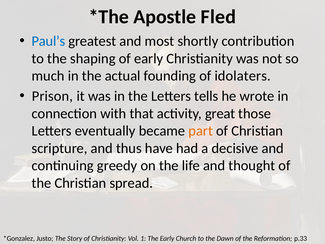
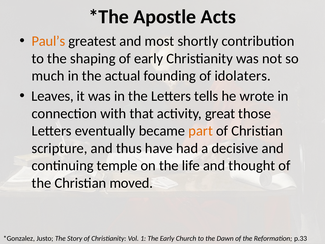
Fled: Fled -> Acts (218, 17)
Paul’s colour: blue -> orange (48, 41)
Prison: Prison -> Leaves (53, 96)
greedy: greedy -> temple (117, 165)
spread: spread -> moved (131, 183)
